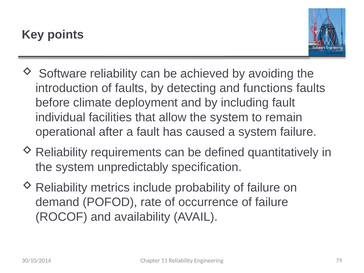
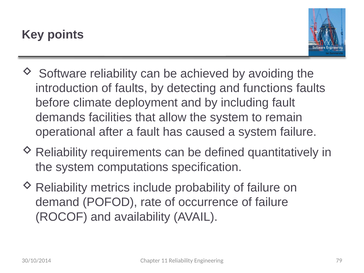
individual: individual -> demands (60, 117)
unpredictably: unpredictably -> computations (133, 167)
